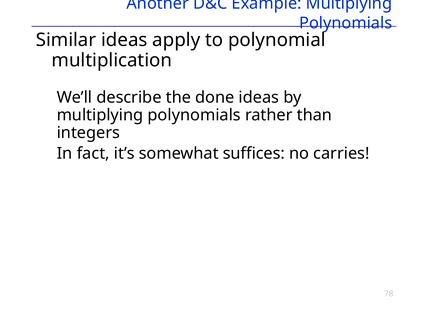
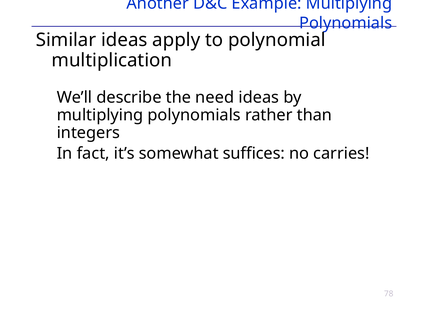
done: done -> need (215, 98)
